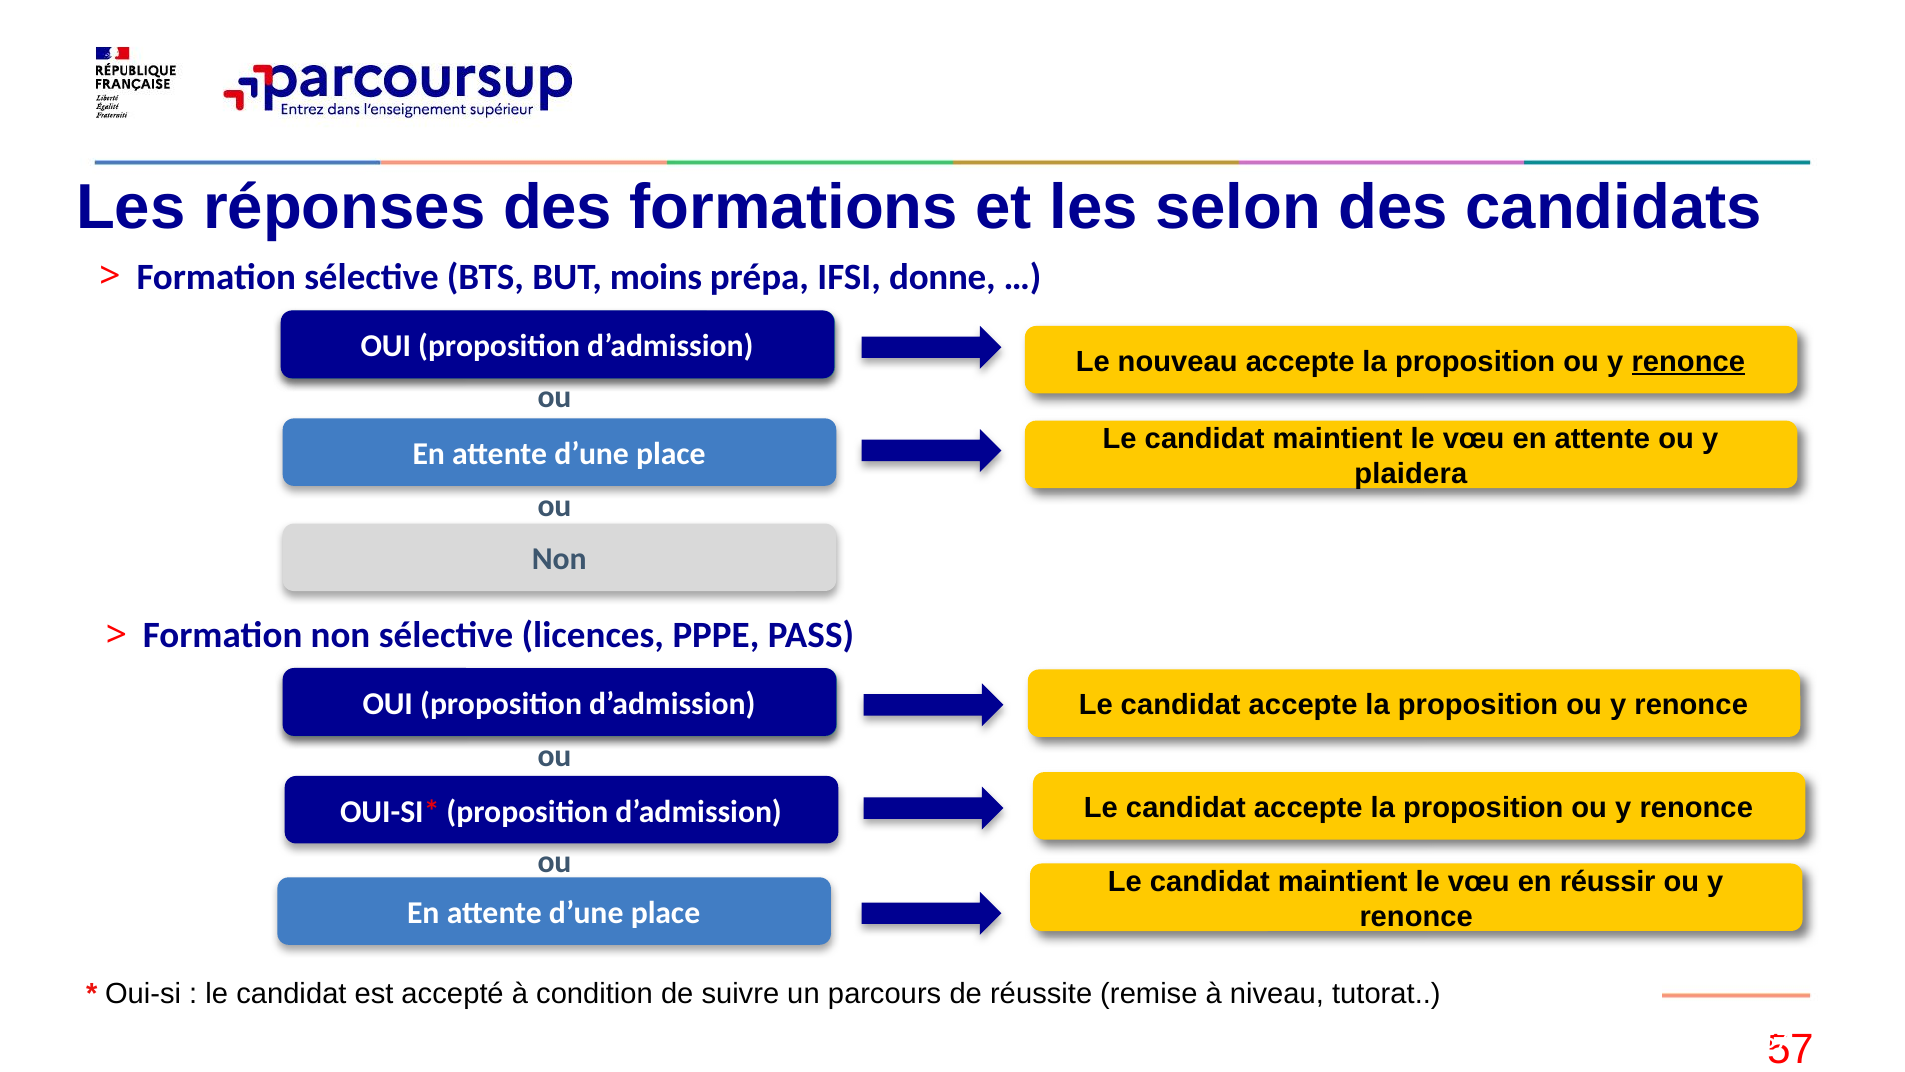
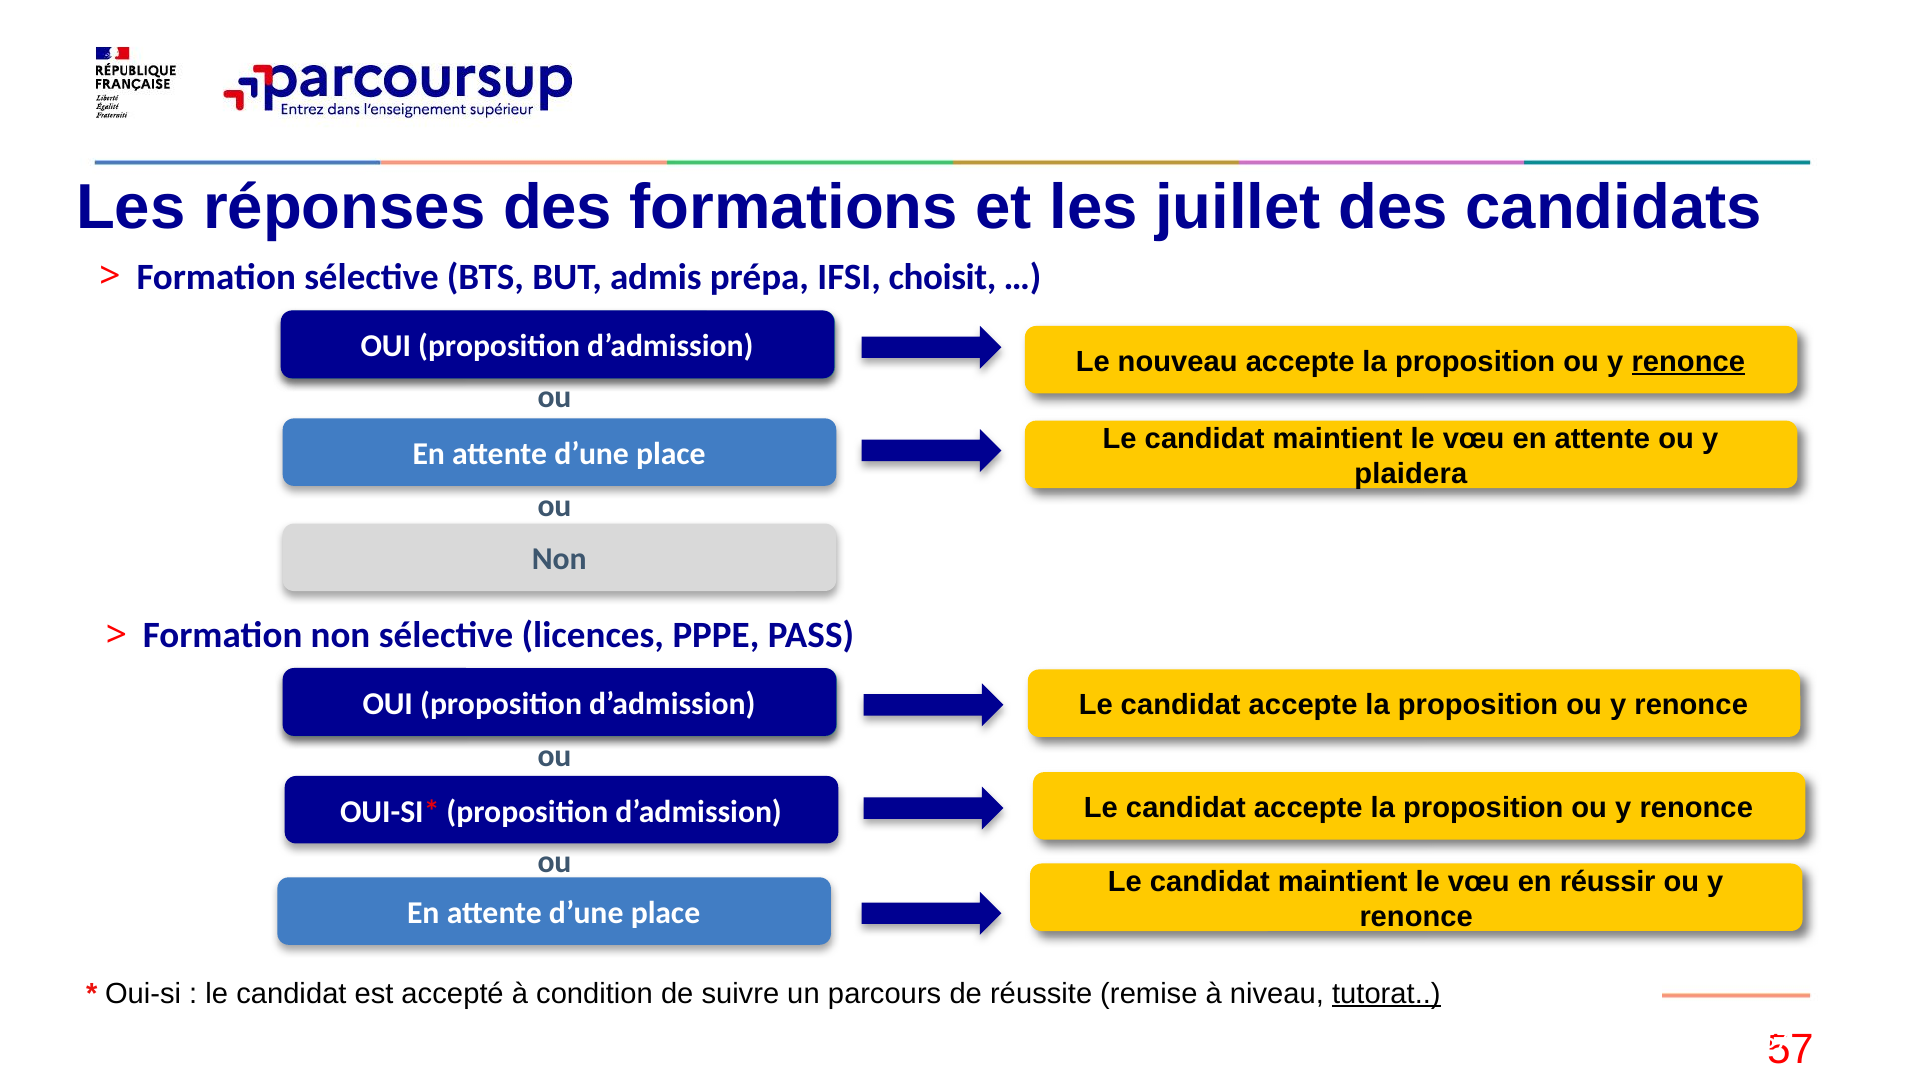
selon: selon -> juillet (1238, 208)
moins: moins -> admis (656, 277)
donne: donne -> choisit (942, 277)
tutorat underline: none -> present (1386, 993)
